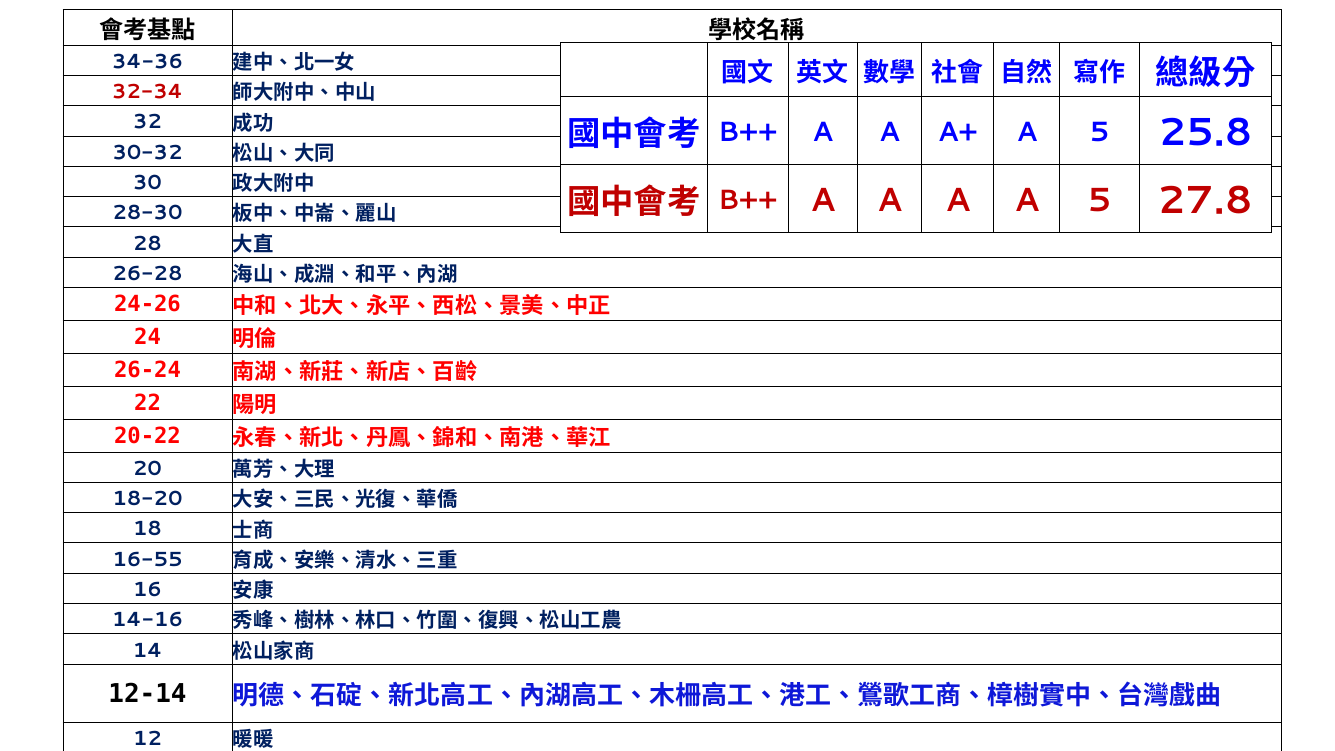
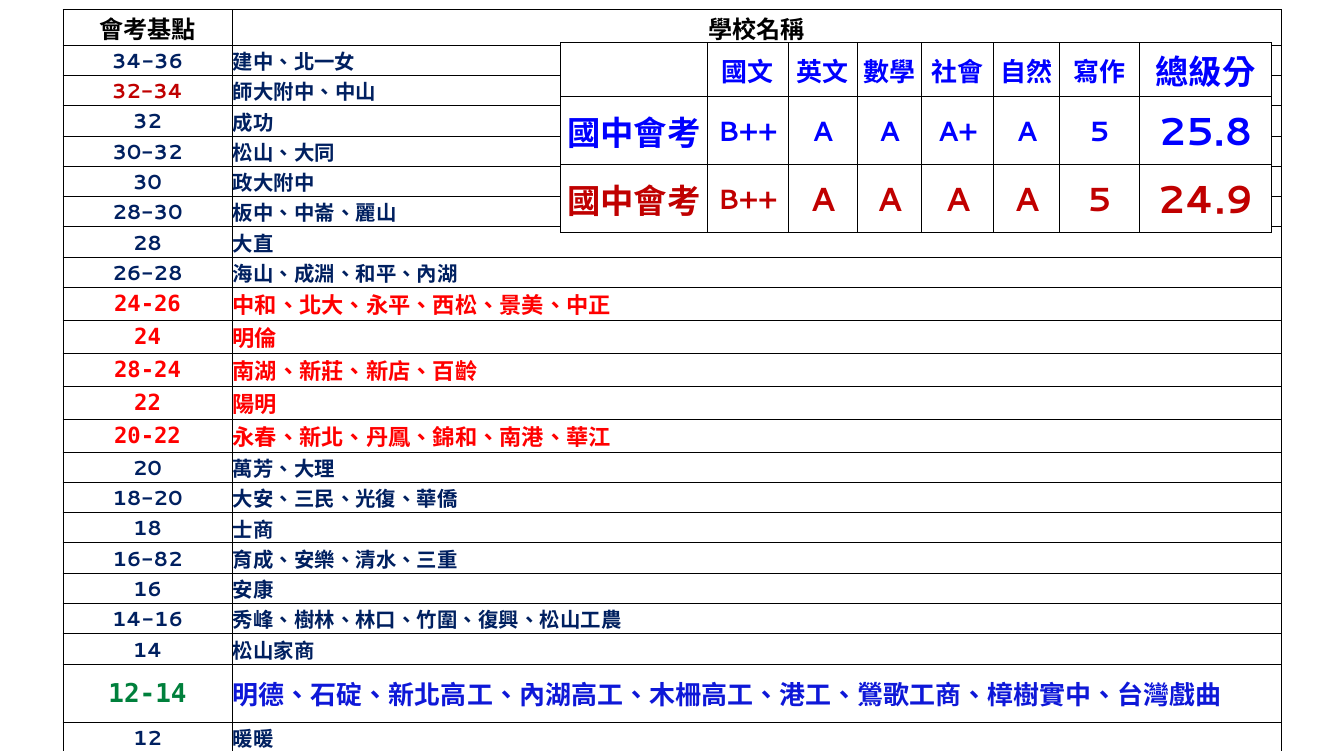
27.8: 27.8 -> 24.9 (1205, 201)
26-24: 26-24 -> 28-24 (147, 370)
16-55: 16-55 -> 16-82 (148, 559)
12-14 colour: black -> green (147, 694)
